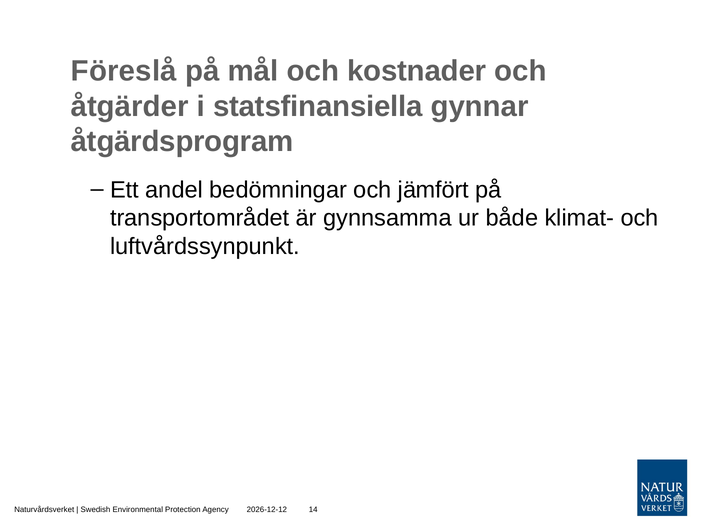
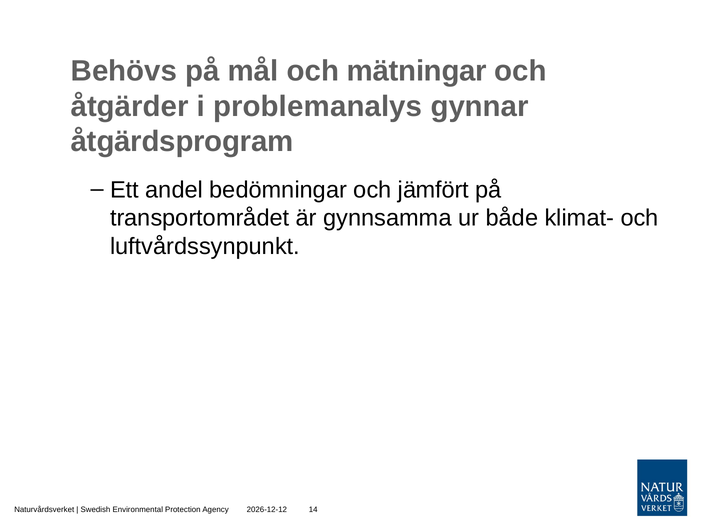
Föreslå: Föreslå -> Behövs (124, 71)
kostnader: kostnader -> mätningar (417, 71)
statsfinansiella: statsfinansiella -> problemanalys (318, 106)
